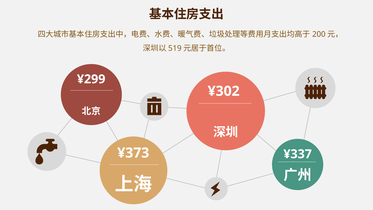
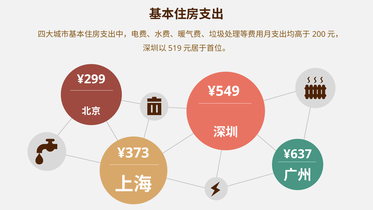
¥302: ¥302 -> ¥549 (224, 91)
¥337: ¥337 -> ¥637 (298, 154)
